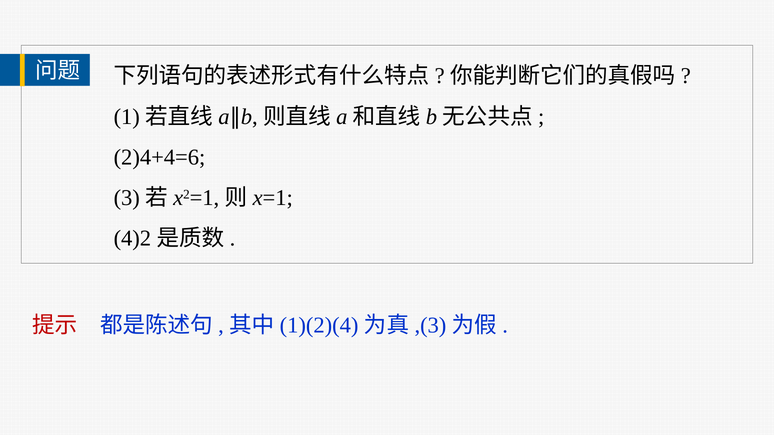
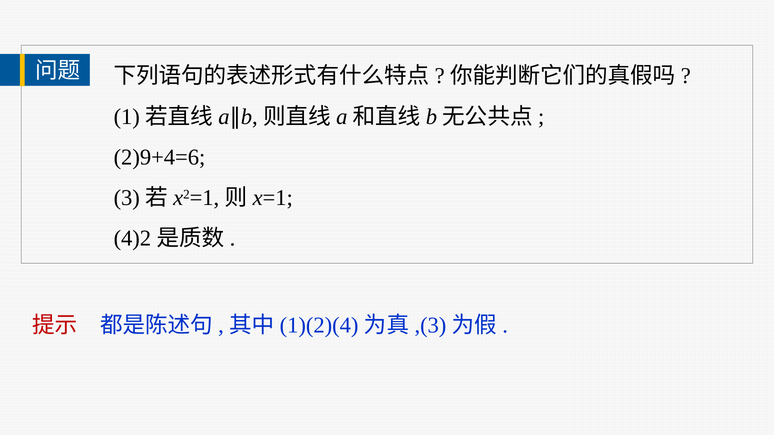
2)4+4=6: 2)4+4=6 -> 2)9+4=6 (159, 157)
